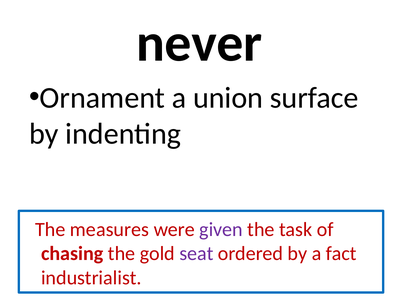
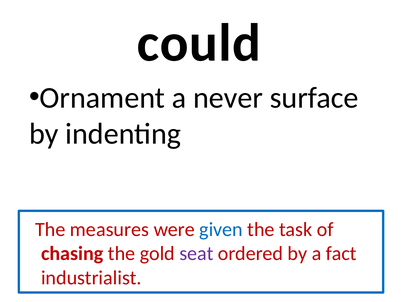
never: never -> could (199, 43)
union: union -> never (228, 98)
given colour: purple -> blue (221, 229)
